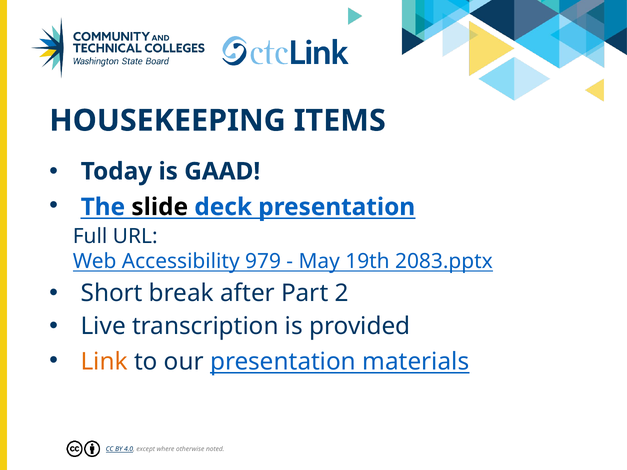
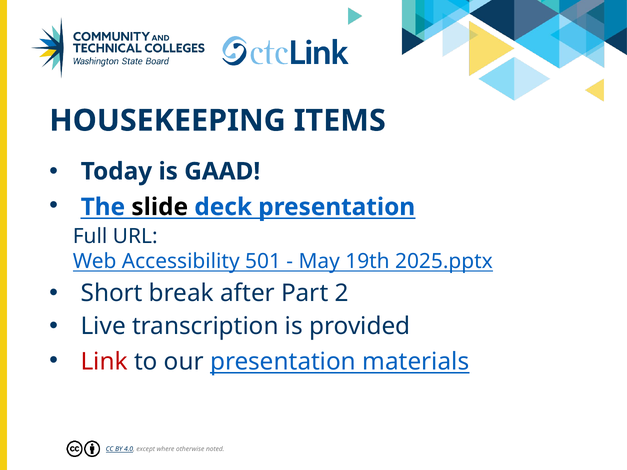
979: 979 -> 501 (263, 262)
2083.pptx: 2083.pptx -> 2025.pptx (444, 262)
Link colour: orange -> red (104, 362)
